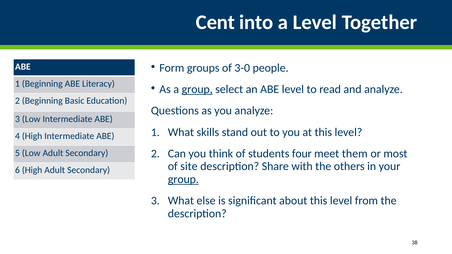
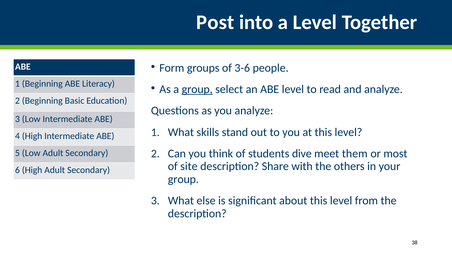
Cent: Cent -> Post (215, 22)
3-0: 3-0 -> 3-6 (242, 68)
four: four -> dive (302, 154)
group underline: present -> none (183, 179)
